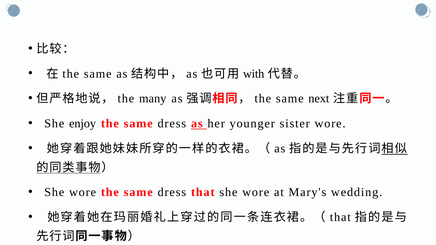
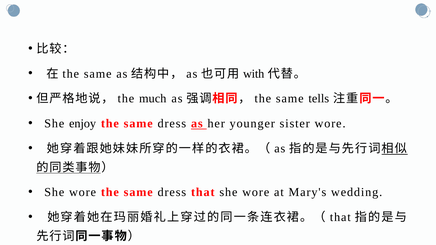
many: many -> much (153, 99)
next: next -> tells (319, 99)
